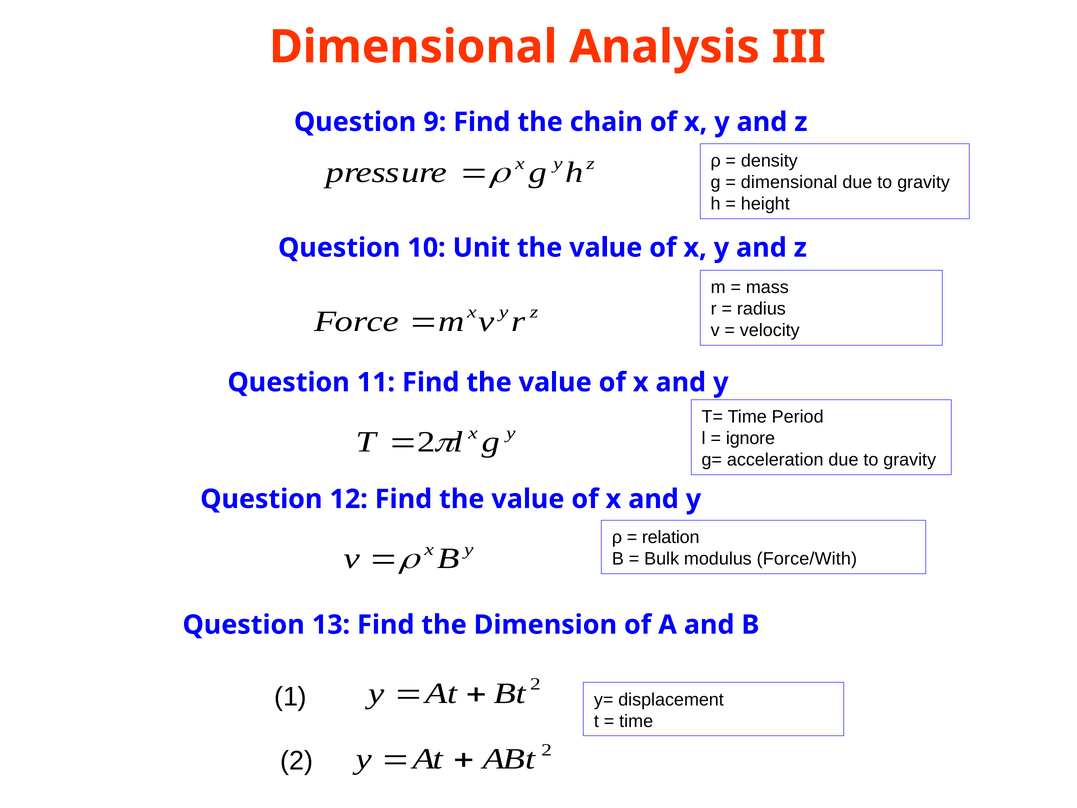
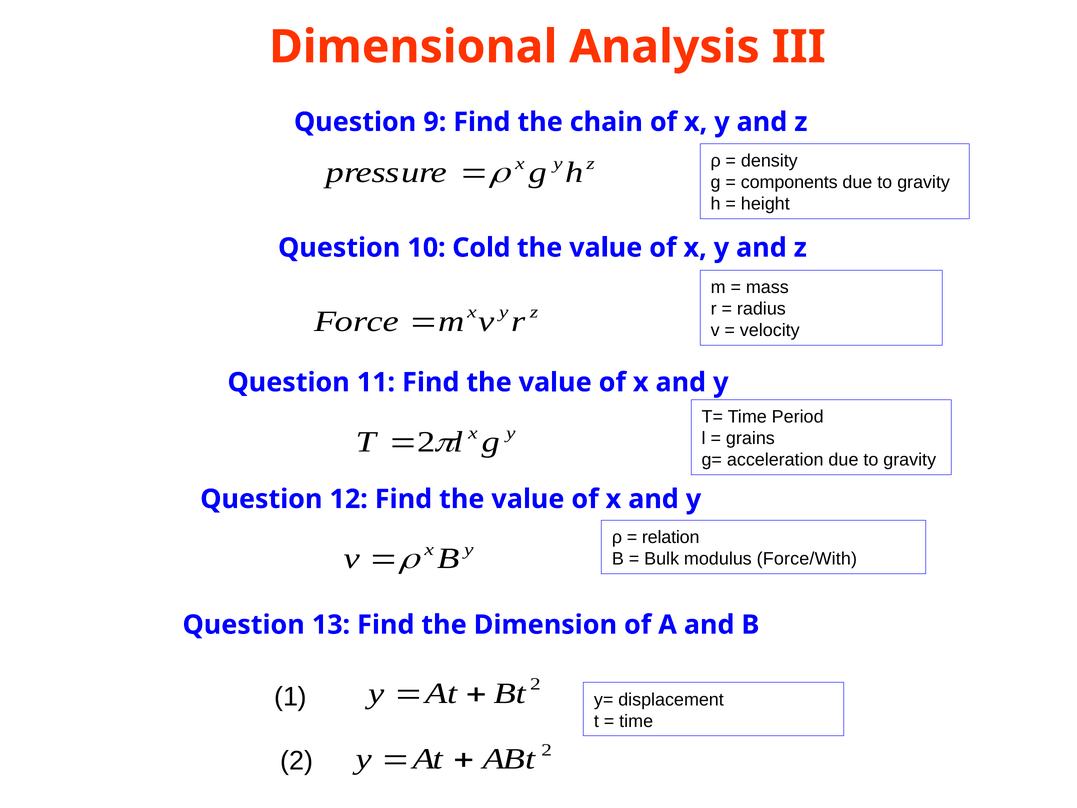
dimensional: dimensional -> components (789, 182)
Unit: Unit -> Cold (481, 248)
ignore: ignore -> grains (750, 438)
